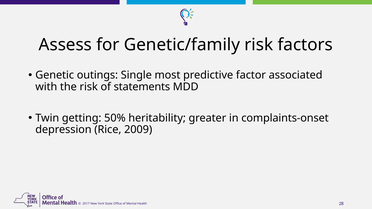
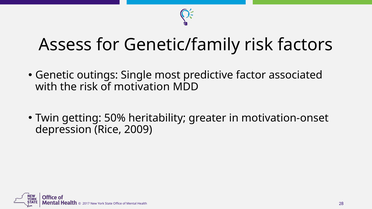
statements: statements -> motivation (142, 87)
complaints-onset: complaints-onset -> motivation-onset (285, 118)
